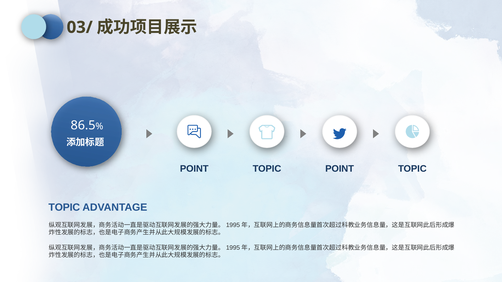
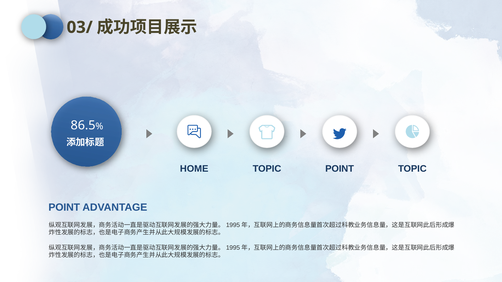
POINT: POINT -> HOME (194, 169)
TOPIC: TOPIC -> POINT (64, 208)
